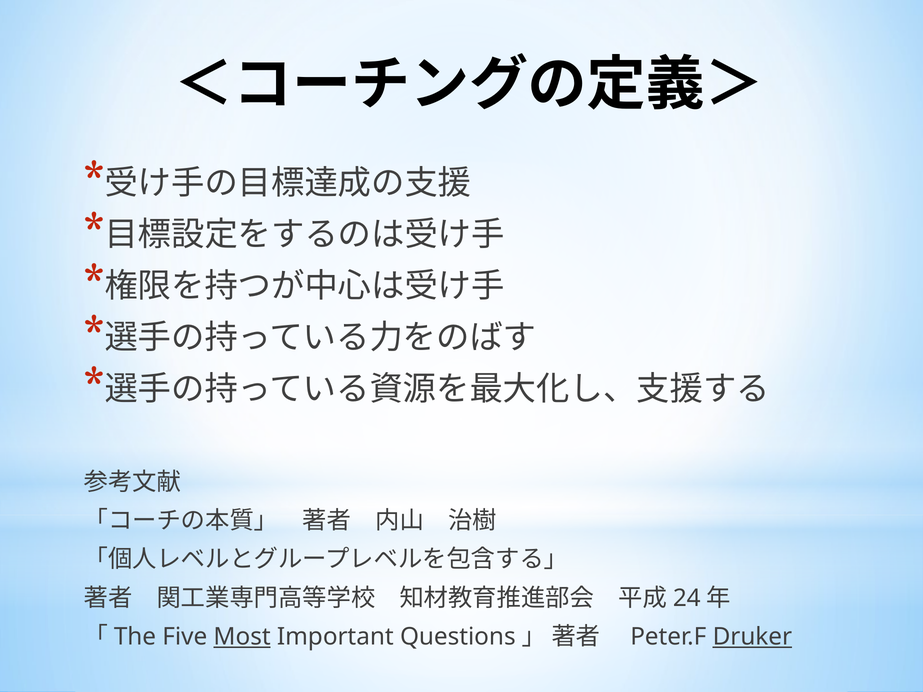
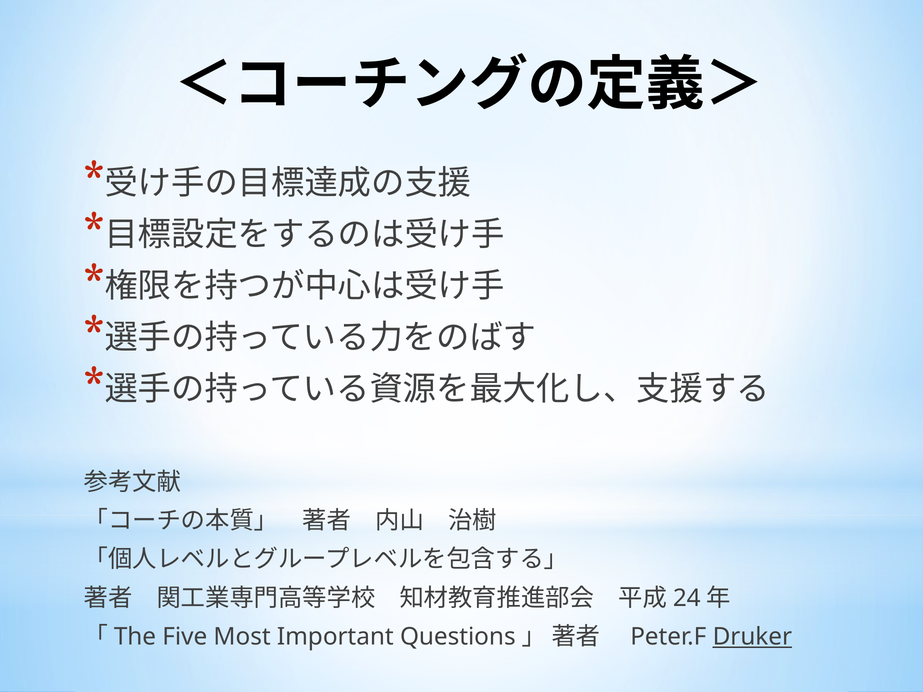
Most underline: present -> none (242, 637)
